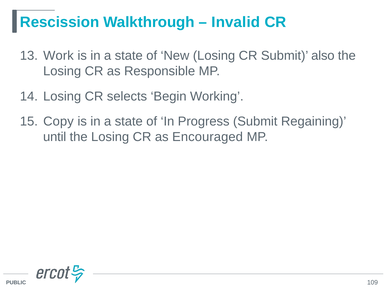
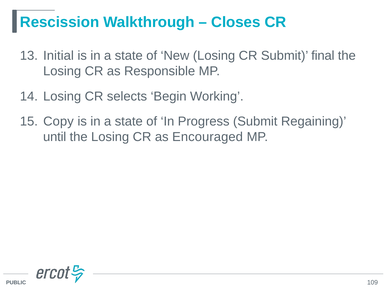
Invalid: Invalid -> Closes (236, 22)
Work: Work -> Initial (58, 56)
also: also -> final (323, 56)
